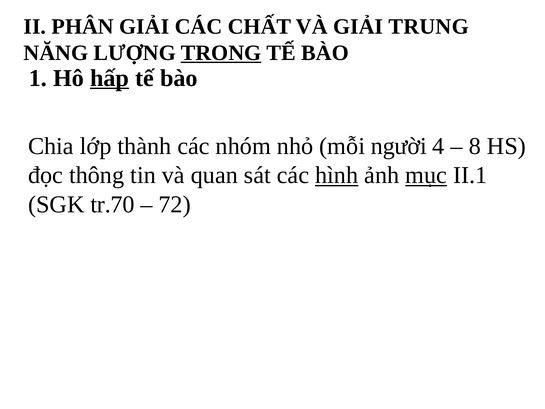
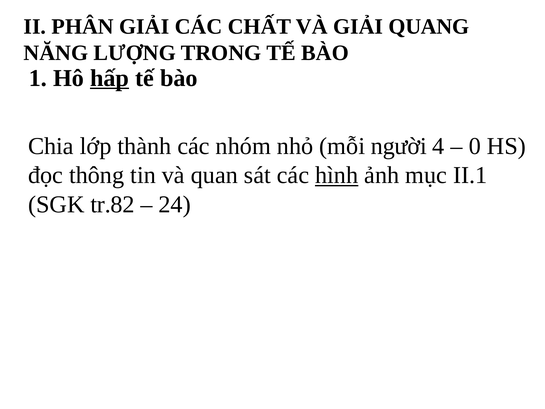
TRUNG: TRUNG -> QUANG (429, 26)
TRONG underline: present -> none (221, 53)
8: 8 -> 0 (475, 146)
mục underline: present -> none (426, 175)
tr.70: tr.70 -> tr.82 (113, 204)
72: 72 -> 24 (175, 204)
